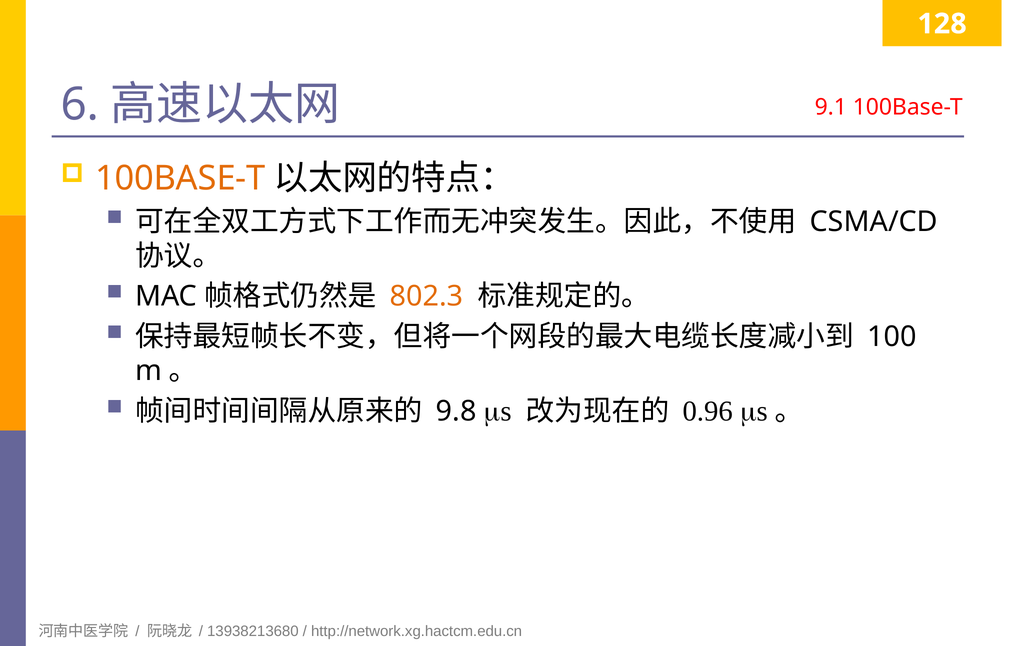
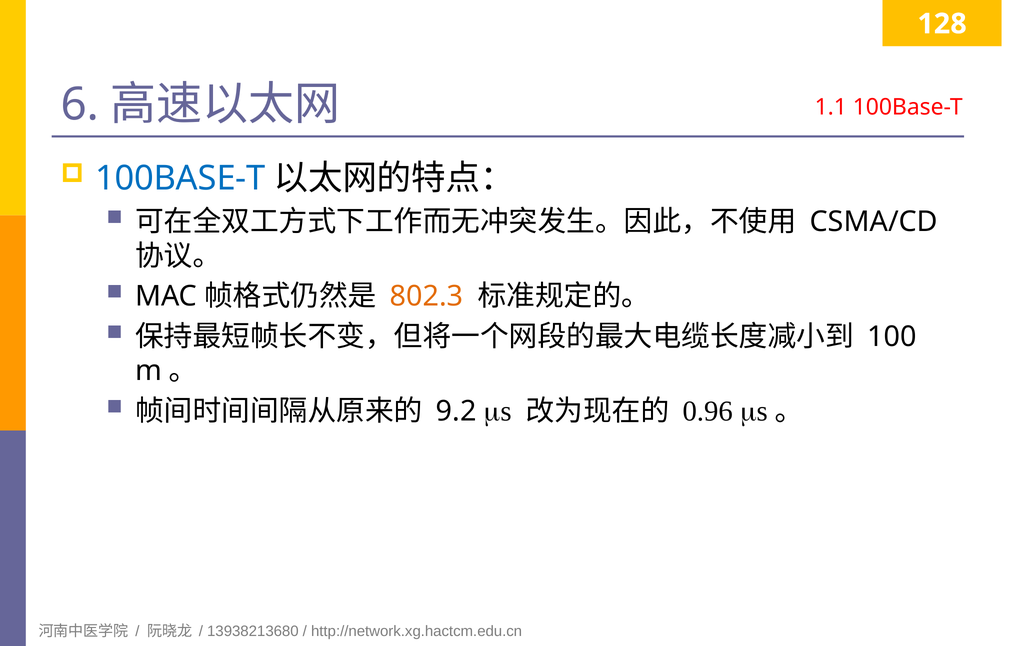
9.1: 9.1 -> 1.1 (831, 107)
100BASE-T colour: orange -> blue (180, 178)
9.8: 9.8 -> 9.2 (456, 411)
